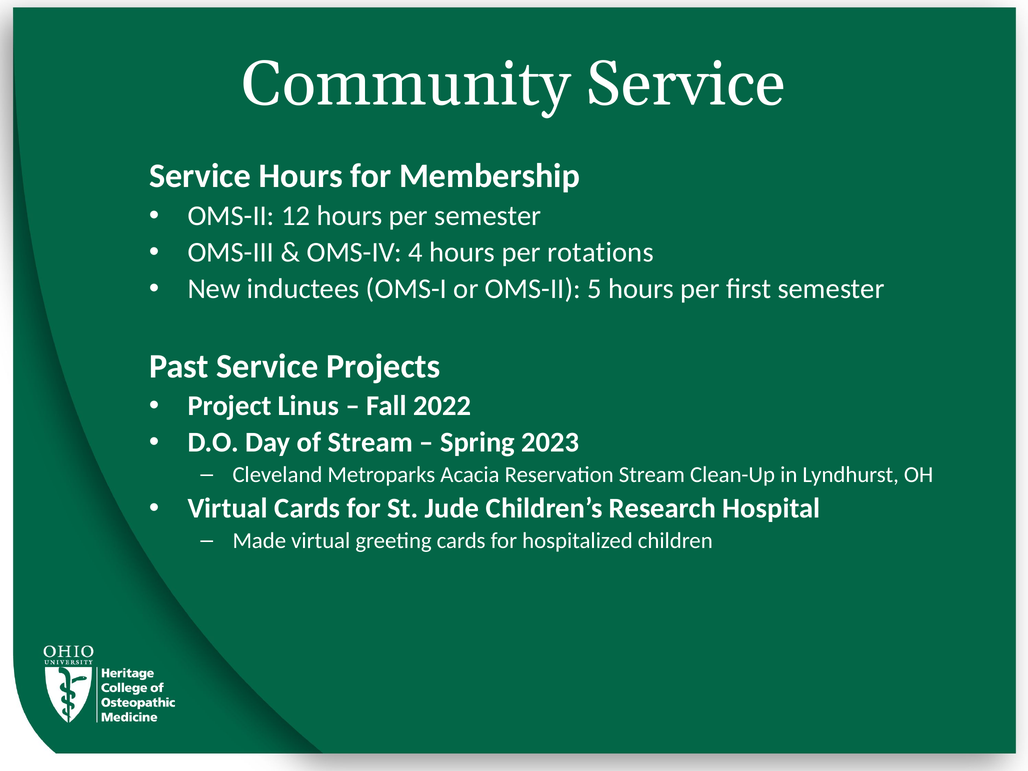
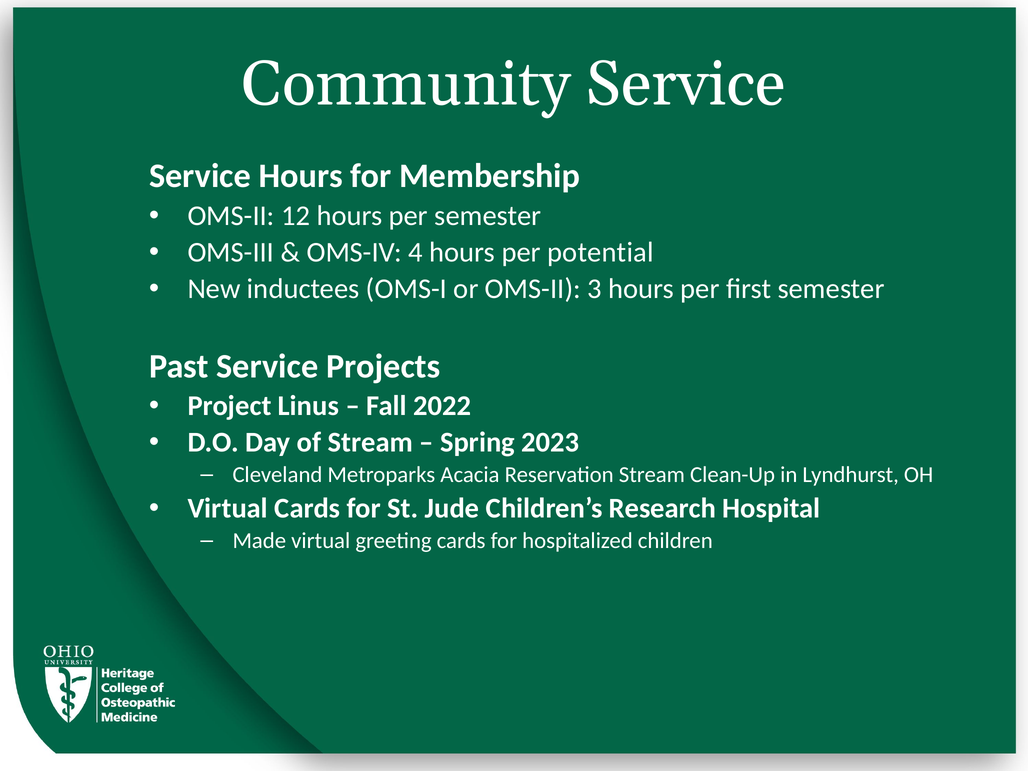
rotations: rotations -> potential (600, 252)
5: 5 -> 3 (595, 289)
